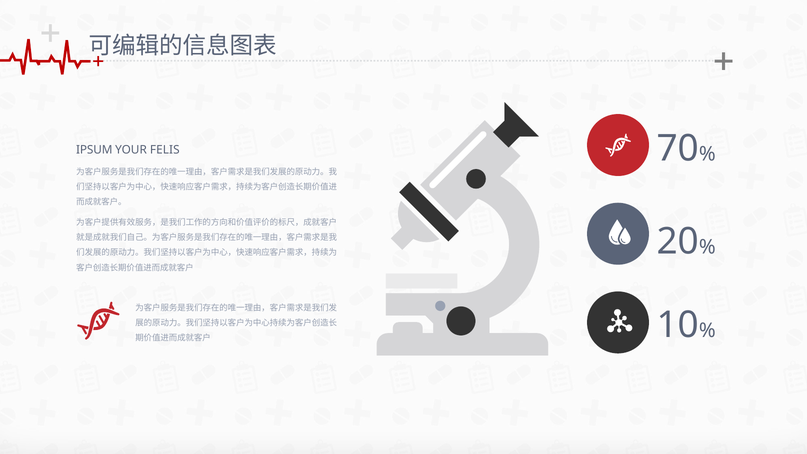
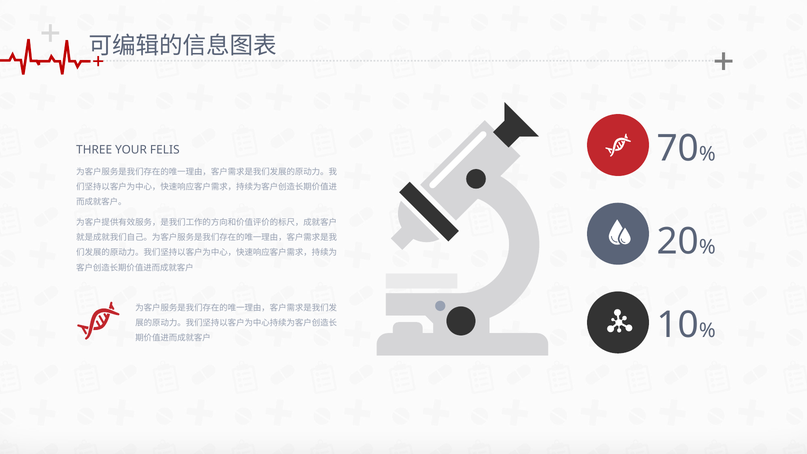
IPSUM: IPSUM -> THREE (94, 150)
